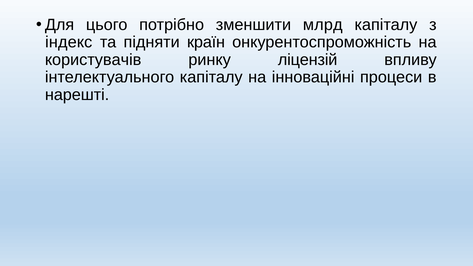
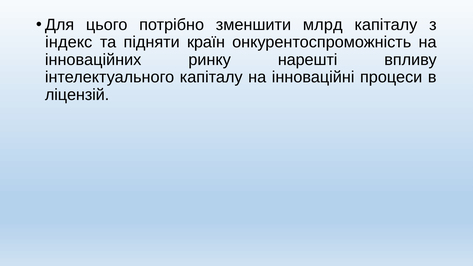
користувачів: користувачів -> інноваційних (93, 60)
ліцензій: ліцензій -> нарешті (308, 60)
нарешті: нарешті -> ліцензій (77, 95)
